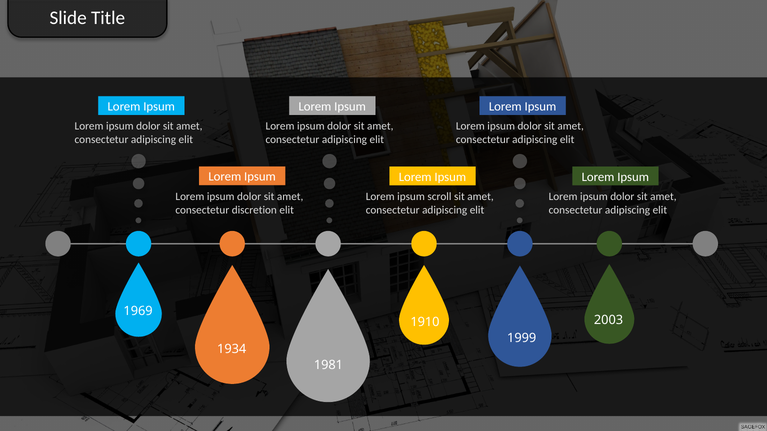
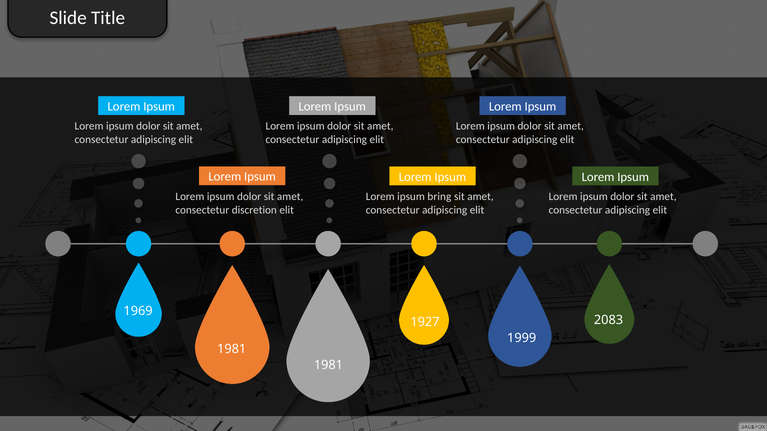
scroll: scroll -> bring (439, 197)
2003: 2003 -> 2083 (609, 320)
1910: 1910 -> 1927 (425, 323)
1934: 1934 -> 1981 (232, 349)
